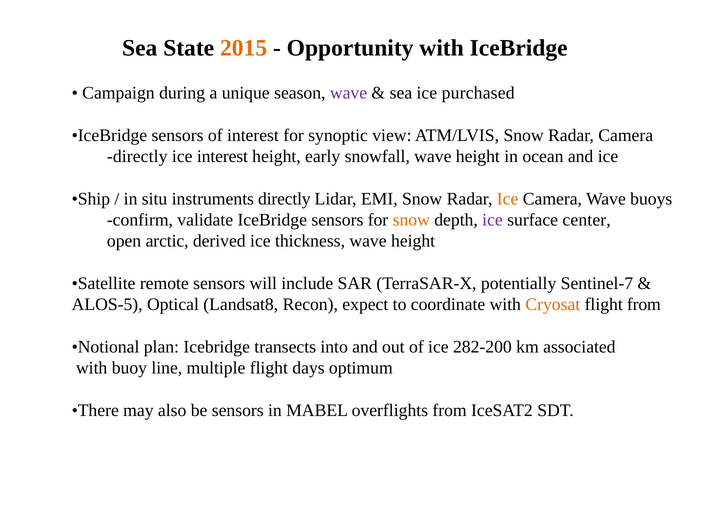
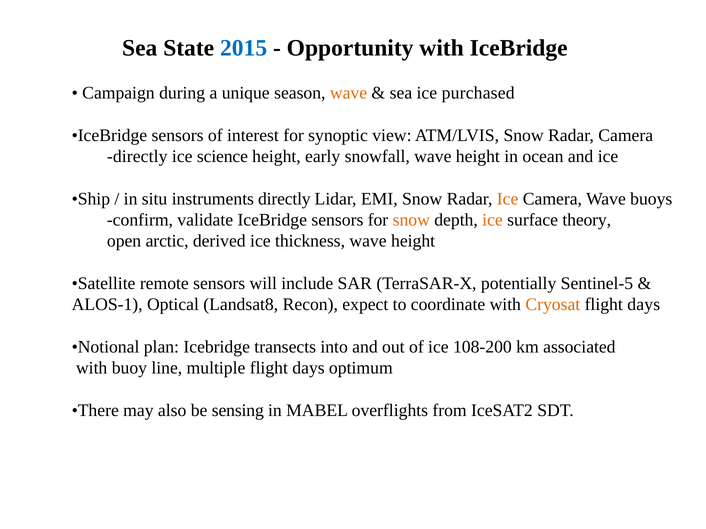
2015 colour: orange -> blue (244, 48)
wave colour: purple -> orange (349, 93)
ice interest: interest -> science (222, 157)
ice colour: purple -> orange (493, 220)
center: center -> theory (587, 220)
Sentinel-7: Sentinel-7 -> Sentinel-5 (597, 284)
ALOS-5: ALOS-5 -> ALOS-1 (107, 305)
from: from -> days (644, 305)
282-200: 282-200 -> 108-200 (482, 347)
be sensors: sensors -> sensing (238, 411)
